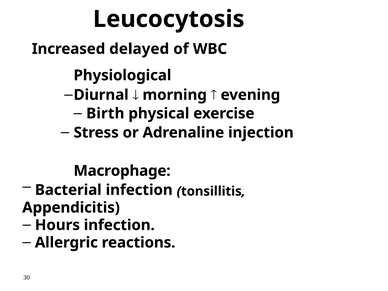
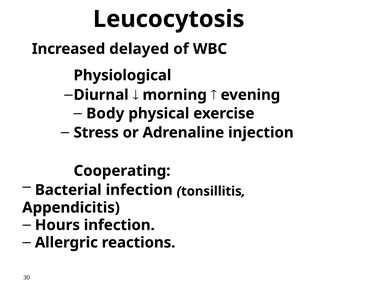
Birth: Birth -> Body (105, 113)
Macrophage: Macrophage -> Cooperating (122, 171)
